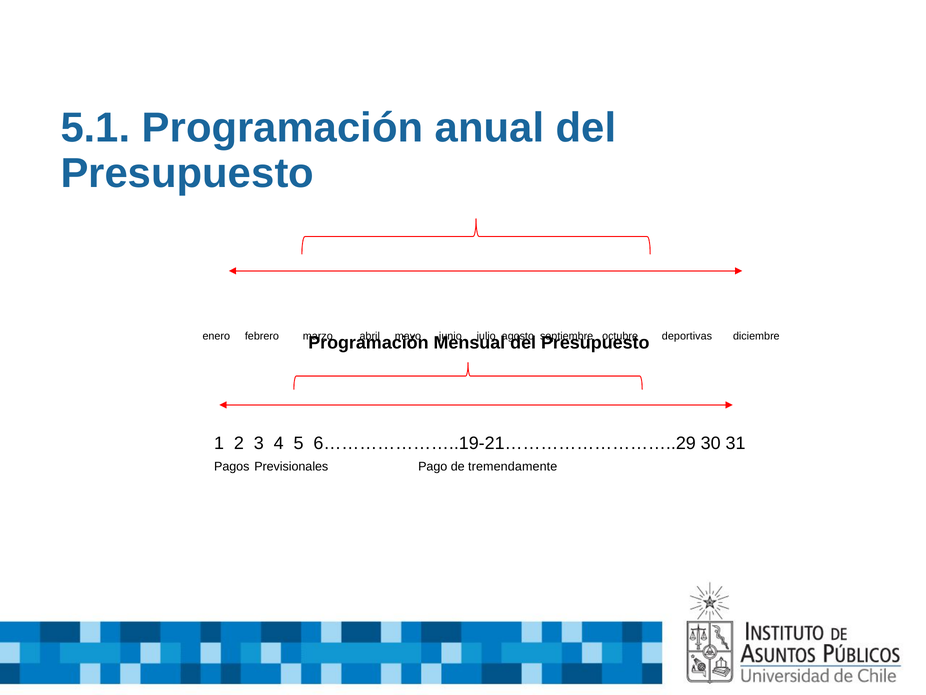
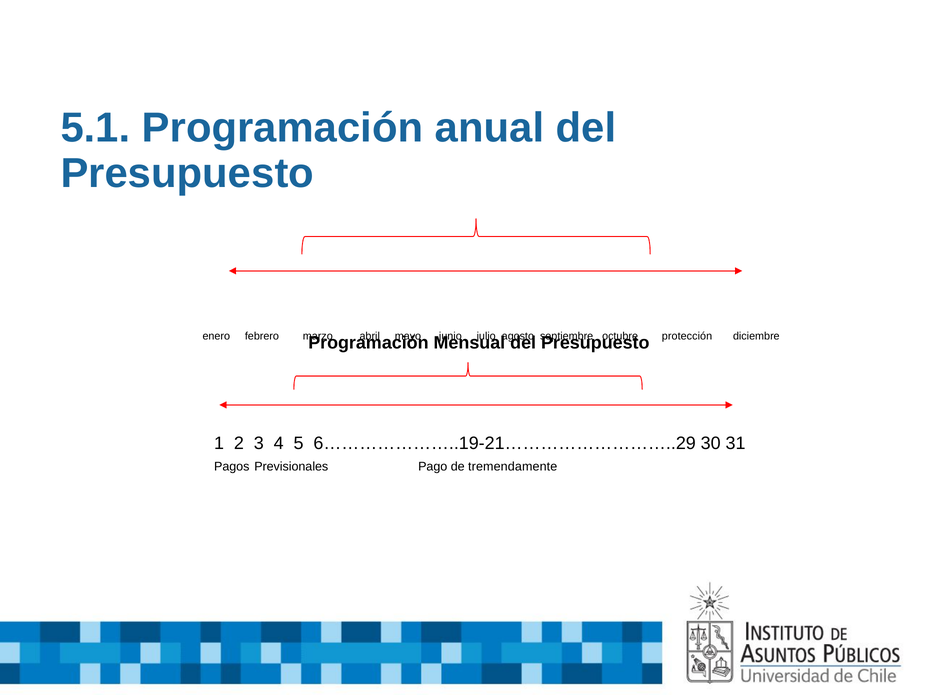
deportivas: deportivas -> protección (687, 336)
